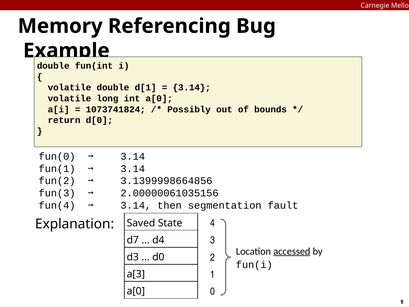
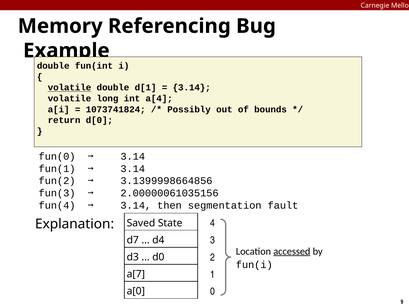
volatile underline: none -> present (69, 88)
int a[0: a[0 -> a[4 (159, 98)
a[3: a[3 -> a[7 (136, 274)
